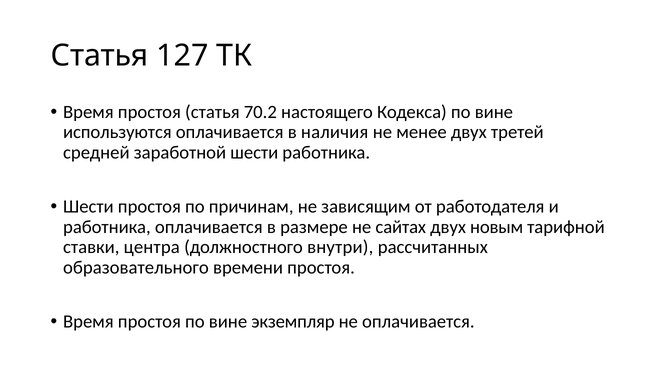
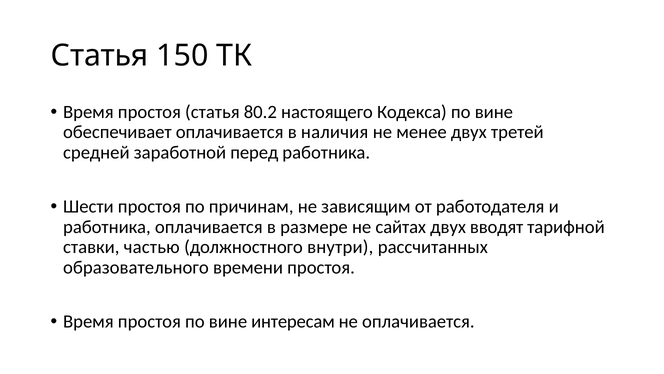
127: 127 -> 150 (183, 56)
70.2: 70.2 -> 80.2 (260, 112)
используются: используются -> обеспечивает (117, 132)
заработной шести: шести -> перед (254, 152)
новым: новым -> вводят (497, 227)
центра: центра -> частью (152, 247)
экземпляр: экземпляр -> интересам (293, 321)
